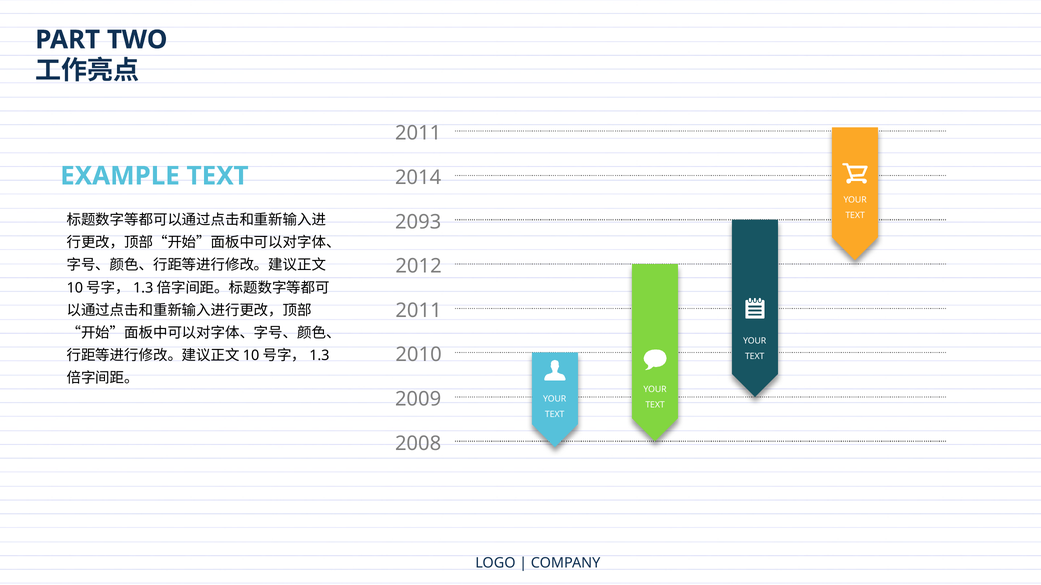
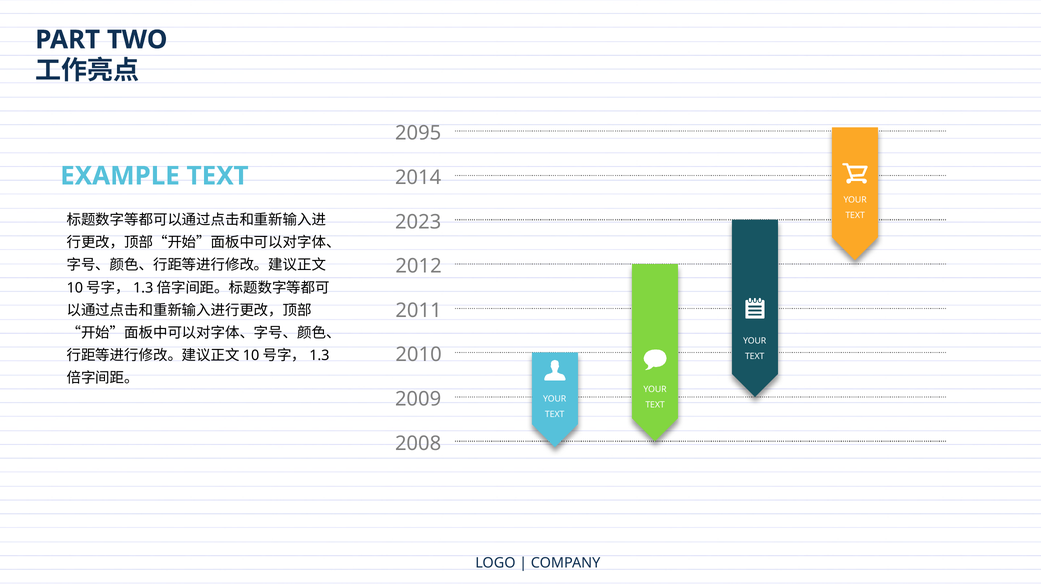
2011: 2011 -> 2095 (418, 133)
2093: 2093 -> 2023 (418, 222)
